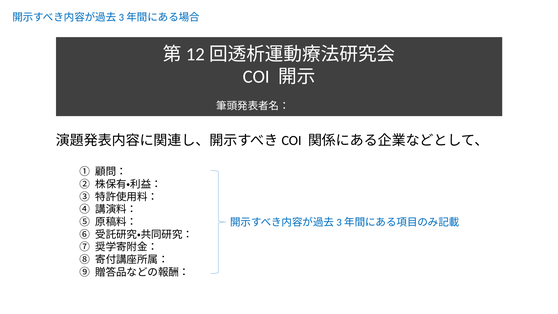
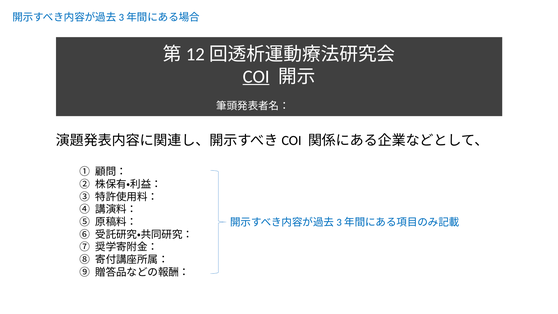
COI underline: none -> present (256, 77)
